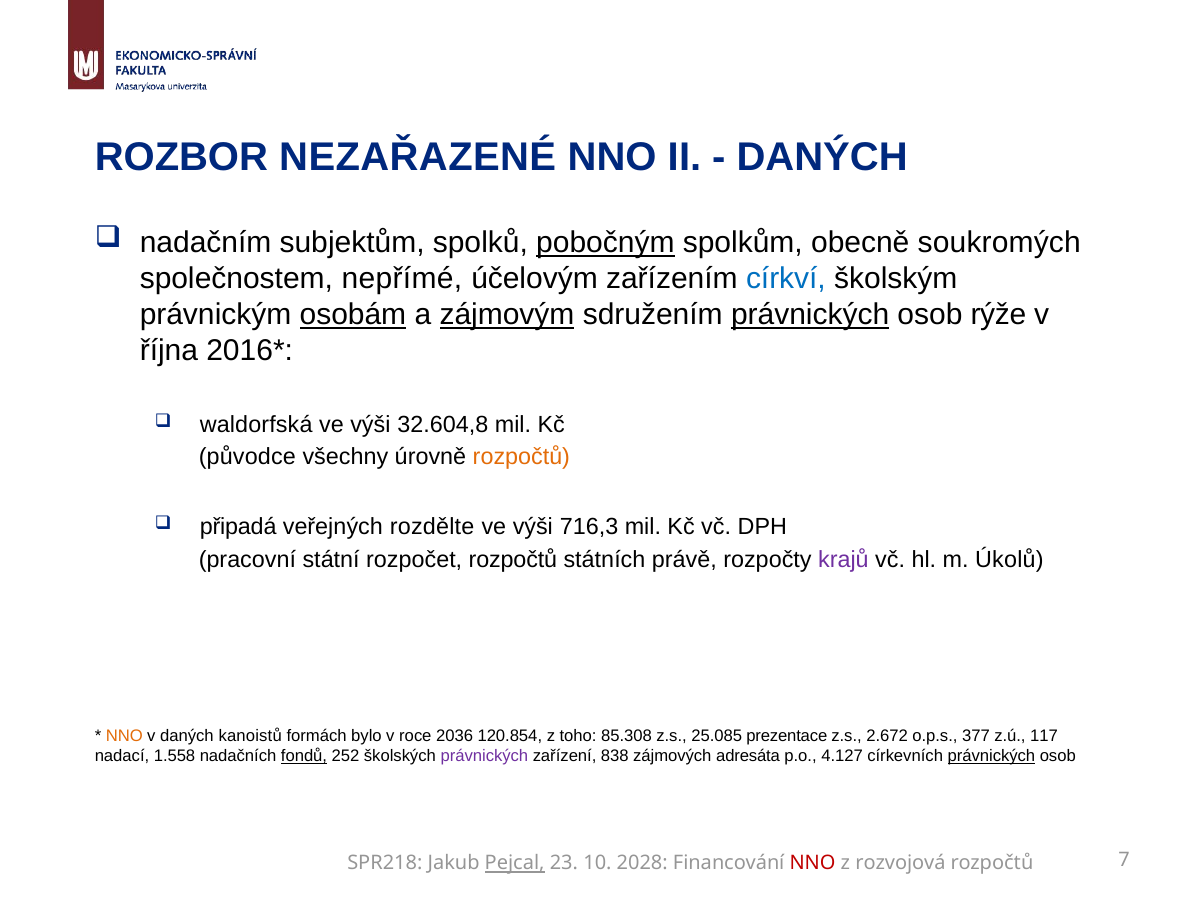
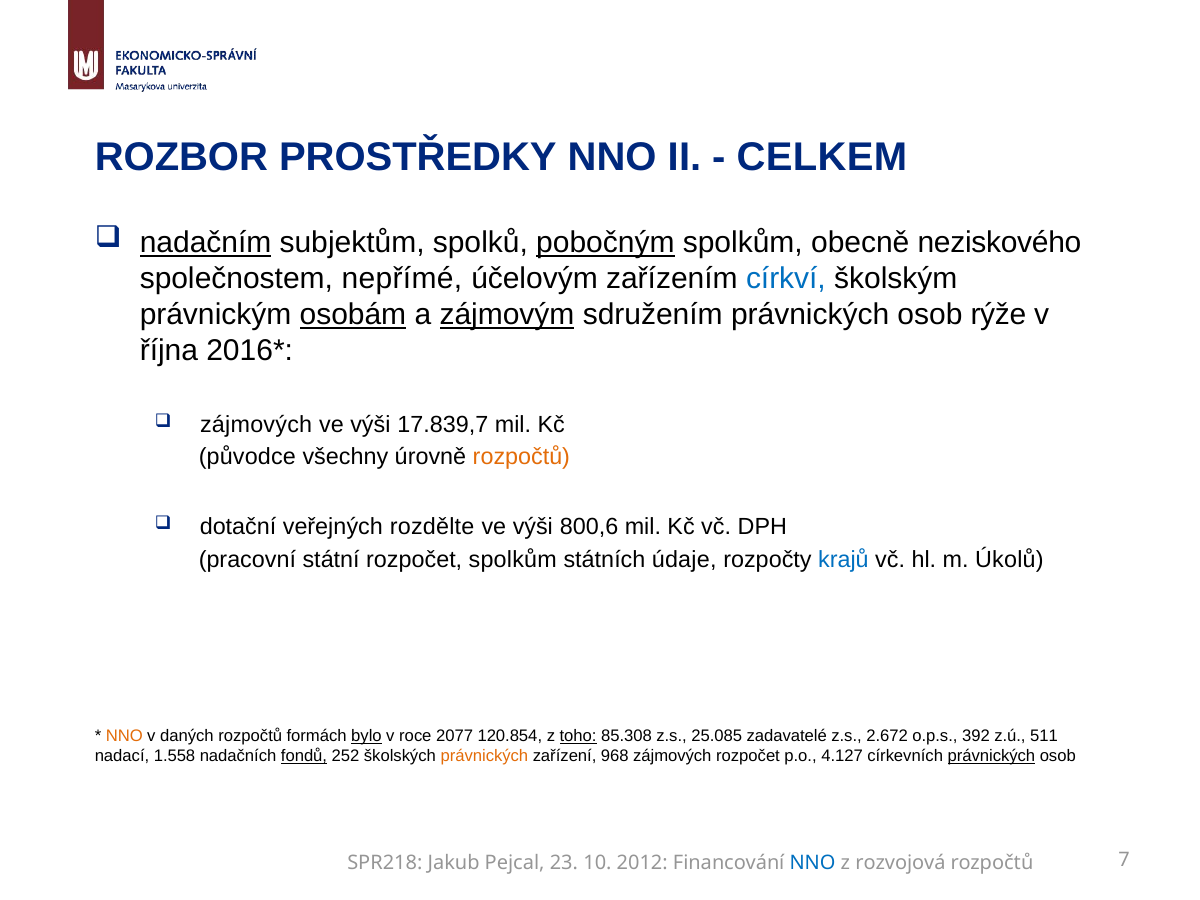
NEZAŘAZENÉ: NEZAŘAZENÉ -> PROSTŘEDKY (418, 158)
DANÝCH: DANÝCH -> CELKEM (822, 158)
nadačním underline: none -> present (206, 243)
soukromých: soukromých -> neziskového (999, 243)
právnických underline: present -> none (810, 315)
waldorfská: waldorfská -> zájmových (256, 425)
32.604,8: 32.604,8 -> 17.839,7 (443, 425)
připadá: připadá -> dotační (238, 527)
716,3: 716,3 -> 800,6 (589, 527)
rozpočet rozpočtů: rozpočtů -> spolkům (513, 560)
právě: právě -> údaje (684, 560)
krajů colour: purple -> blue (843, 560)
daných kanoistů: kanoistů -> rozpočtů (250, 736)
bylo underline: none -> present (366, 736)
2036: 2036 -> 2077 (455, 736)
toho underline: none -> present (578, 736)
prezentace: prezentace -> zadavatelé (787, 736)
377: 377 -> 392 (976, 736)
117: 117 -> 511 (1044, 736)
právnických colour: purple -> orange (484, 756)
838: 838 -> 968 (615, 756)
zájmových adresáta: adresáta -> rozpočet (748, 756)
Pejcal underline: present -> none (515, 863)
2028: 2028 -> 2012 (642, 863)
NNO colour: red -> blue (813, 863)
